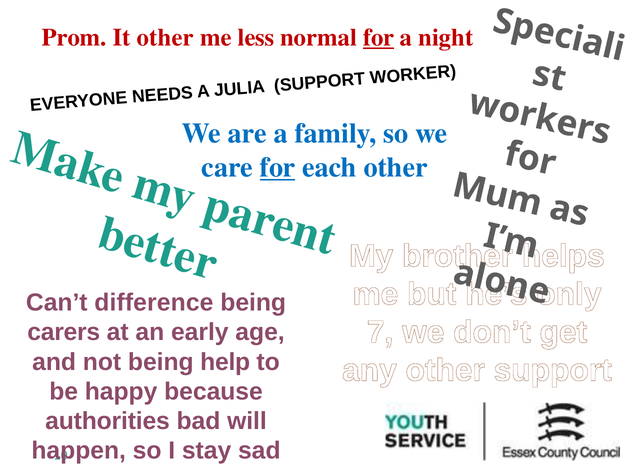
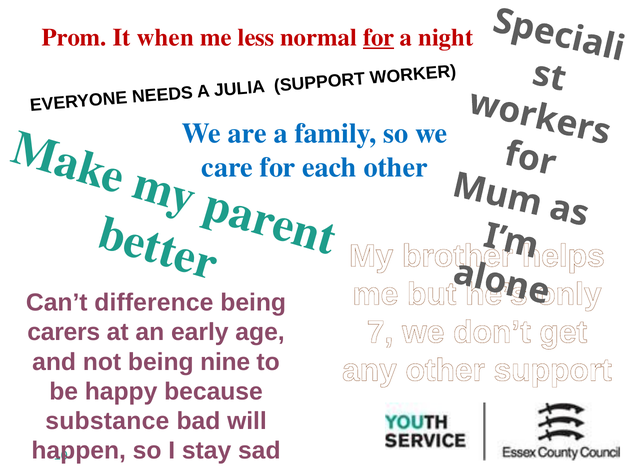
It other: other -> when (165, 38)
for underline: present -> none (278, 168)
help: help -> nine (225, 362)
authorities: authorities -> substance (107, 421)
